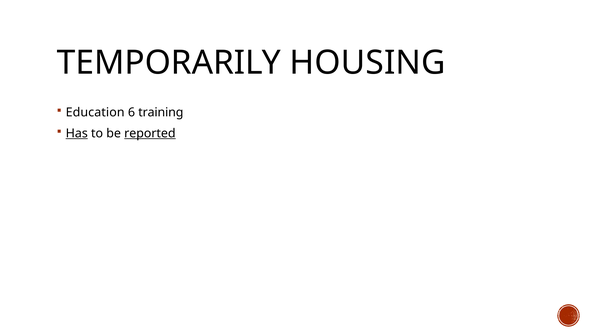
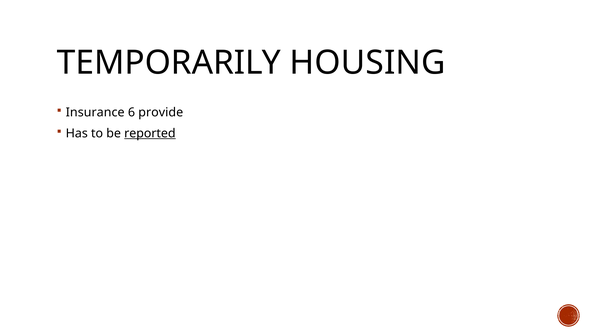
Education: Education -> Insurance (95, 113)
training: training -> provide (161, 113)
Has underline: present -> none (77, 133)
